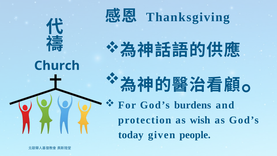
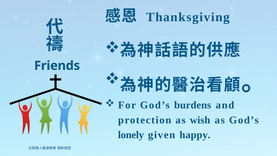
Church: Church -> Friends (57, 66)
today: today -> lonely (131, 135)
people: people -> happy (195, 135)
